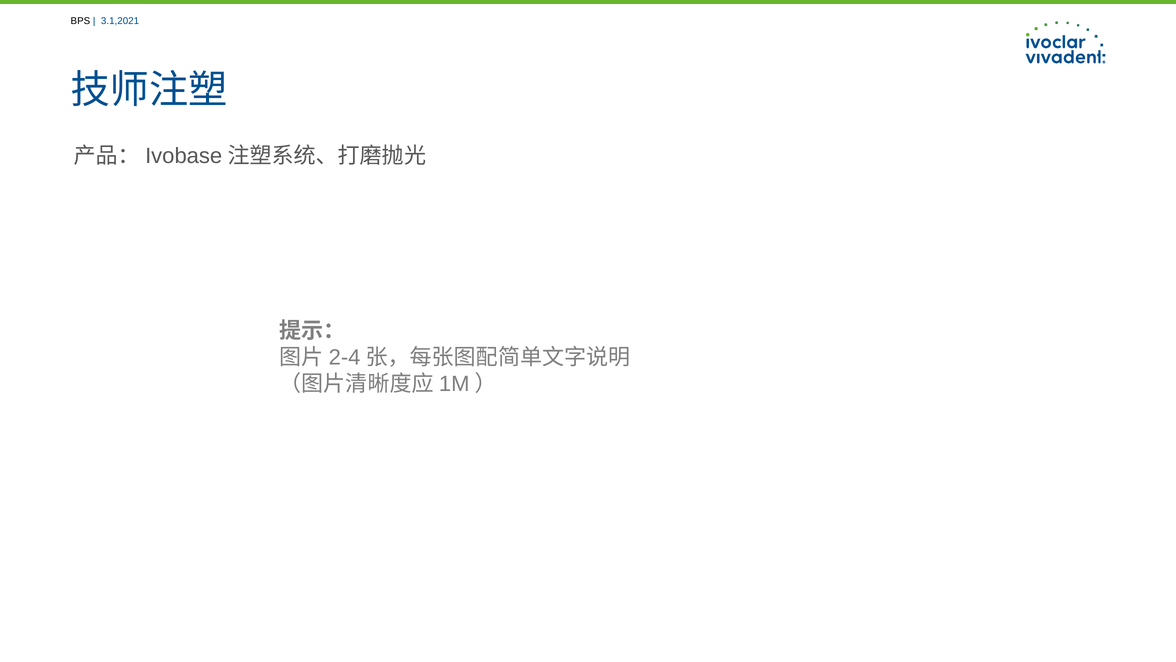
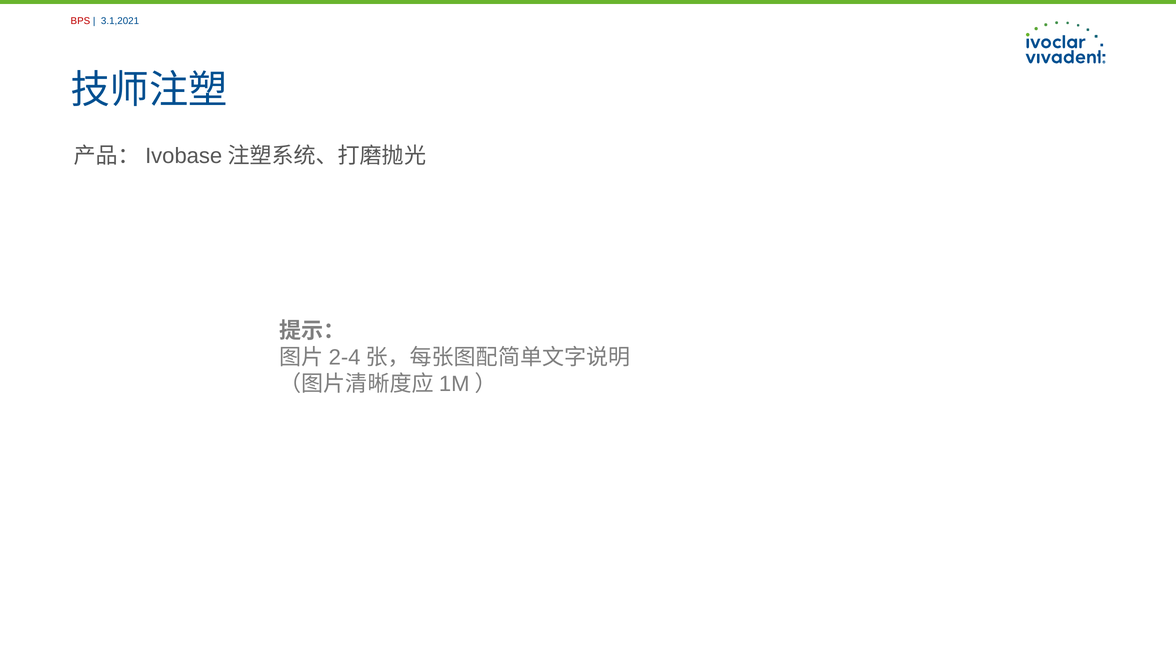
BPS colour: black -> red (80, 21)
